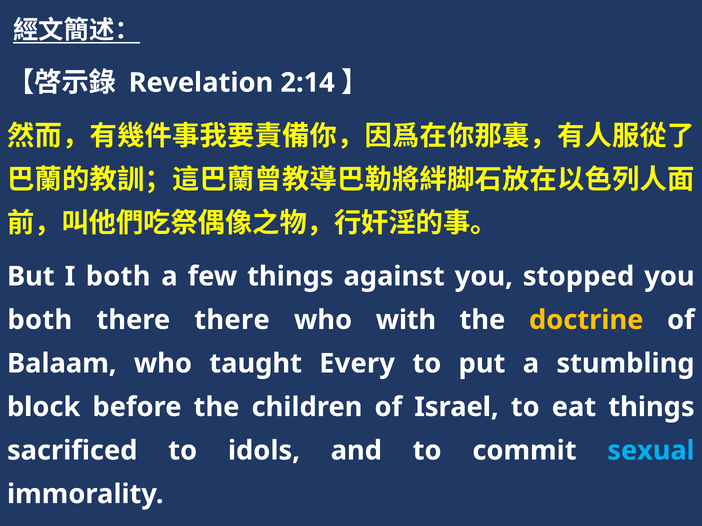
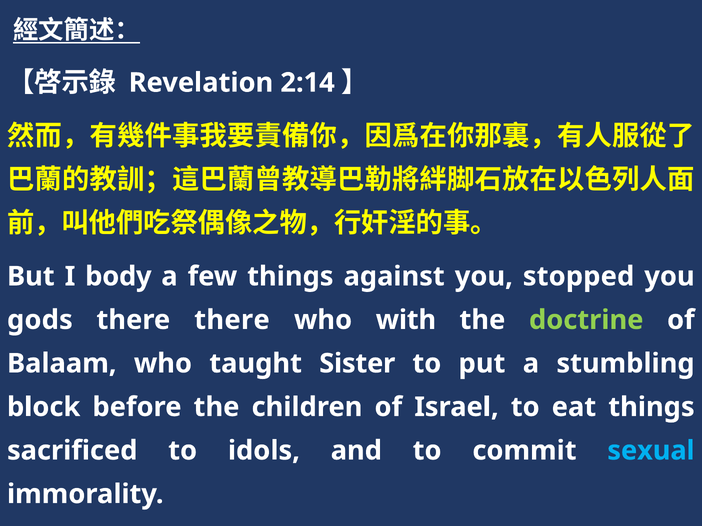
I both: both -> body (118, 277)
both: both -> gods (40, 320)
doctrine colour: yellow -> light green (586, 320)
Every: Every -> Sister (357, 364)
